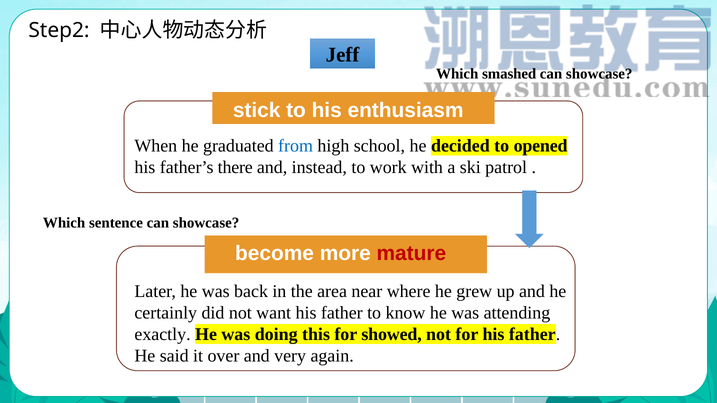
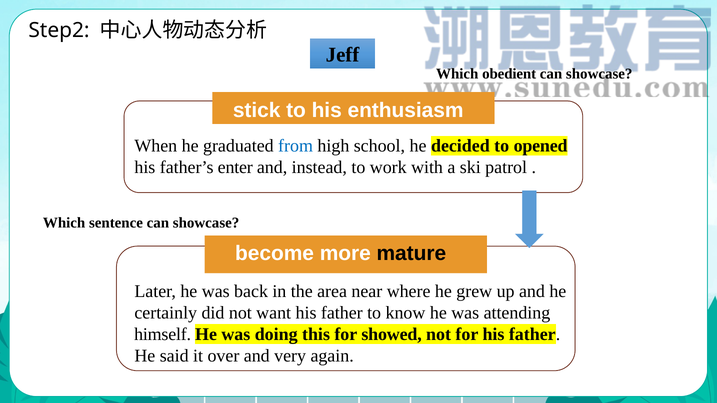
smashed: smashed -> obedient (509, 74)
there: there -> enter (235, 167)
mature colour: red -> black (411, 253)
exactly: exactly -> himself (163, 334)
